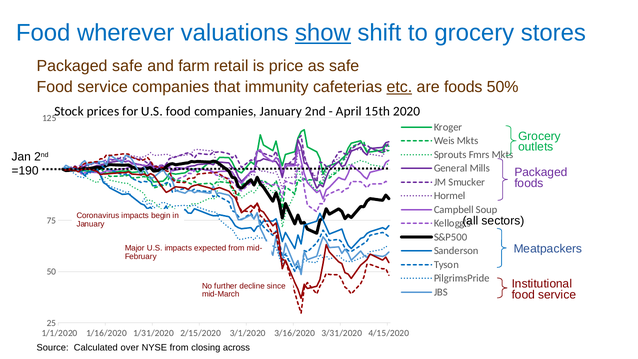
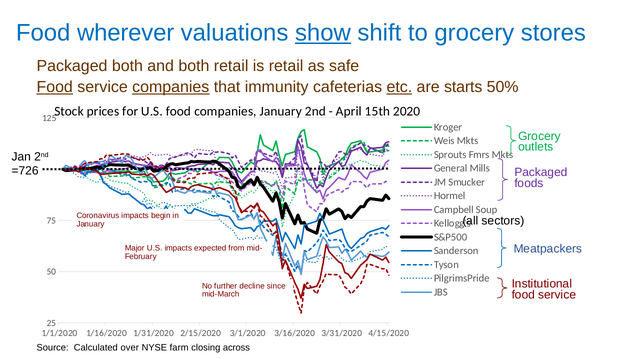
Packaged safe: safe -> both (127, 66)
and farm: farm -> both (194, 66)
is price: price -> retail (286, 66)
Food underline: none -> present (55, 87)
companies underline: none -> present (171, 87)
are foods: foods -> starts (463, 87)
=190: =190 -> =726 (25, 171)
NYSE from: from -> farm (179, 348)
